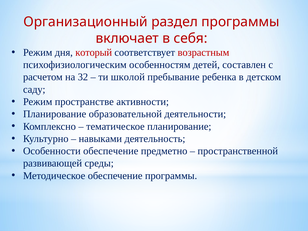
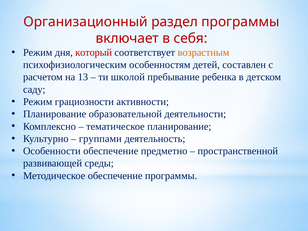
возрастным colour: red -> orange (203, 52)
32: 32 -> 13 (83, 77)
пространстве: пространстве -> грациозности (84, 102)
навыками: навыками -> группами (100, 139)
